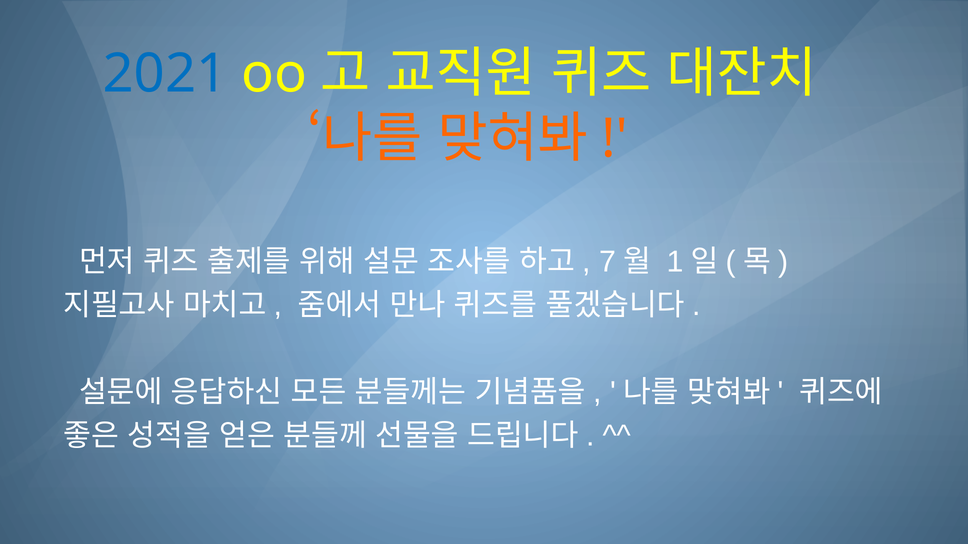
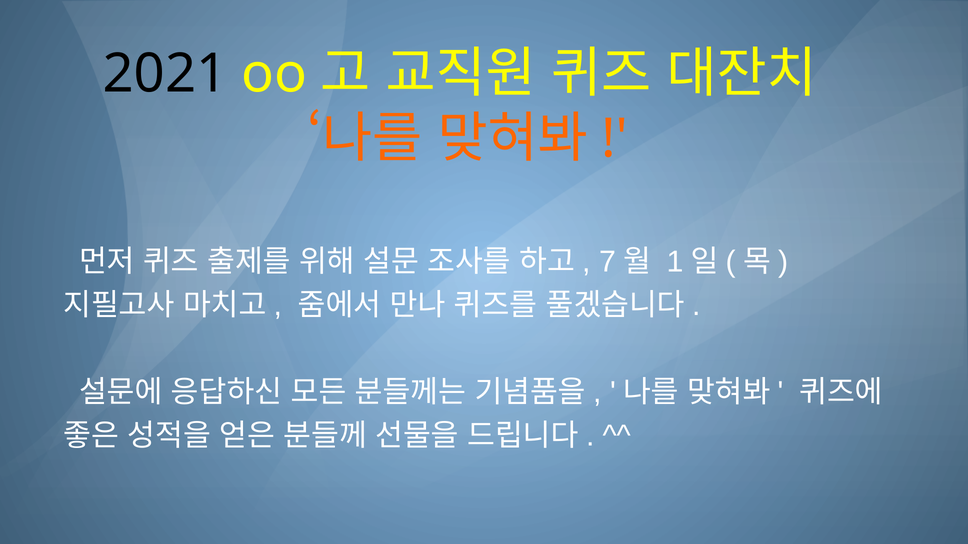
2021 colour: blue -> black (165, 74)
